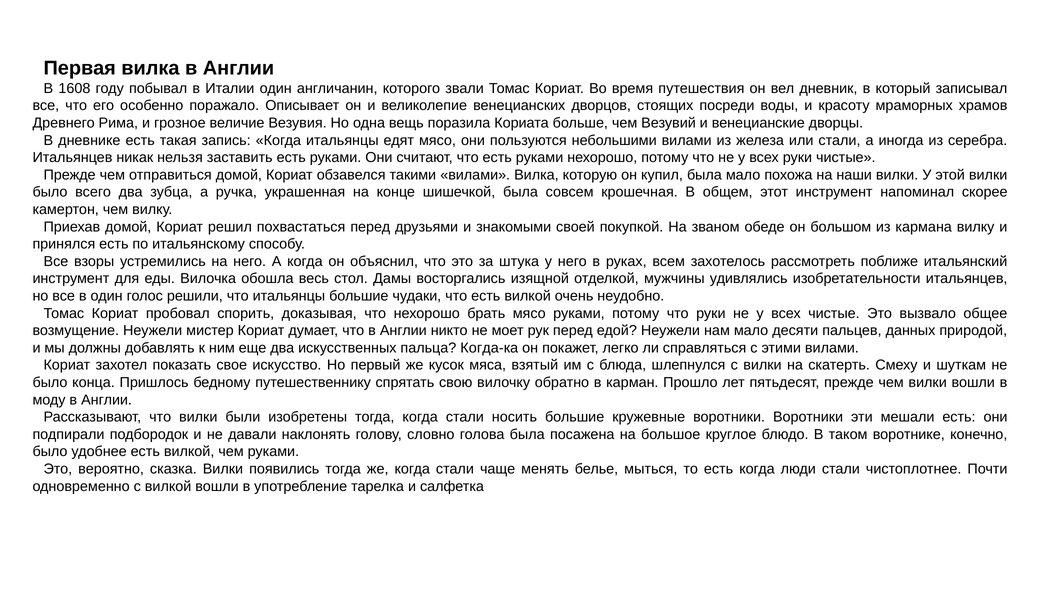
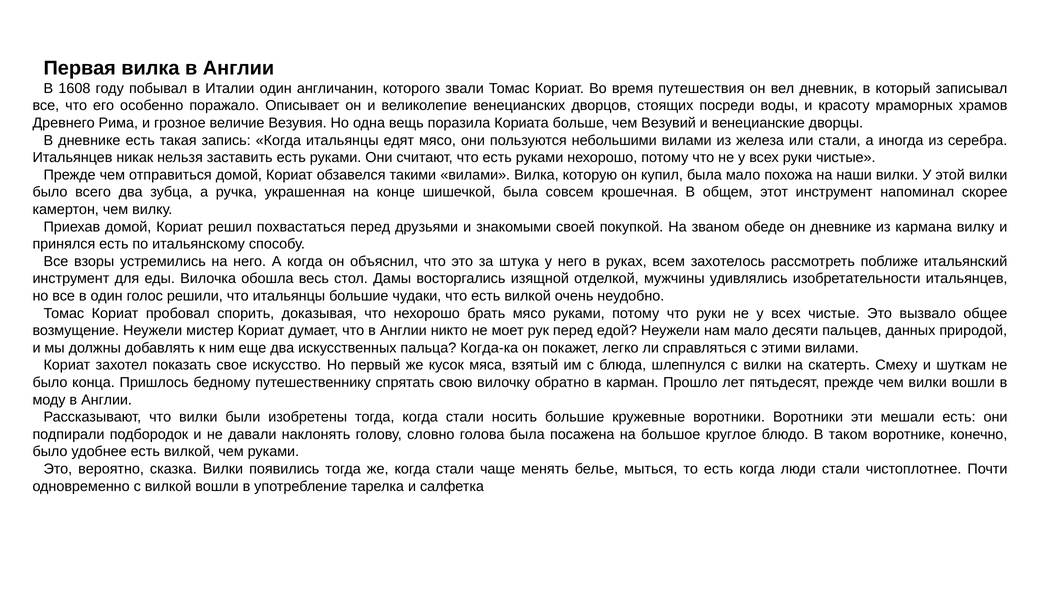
он большом: большом -> дневнике (841, 227)
